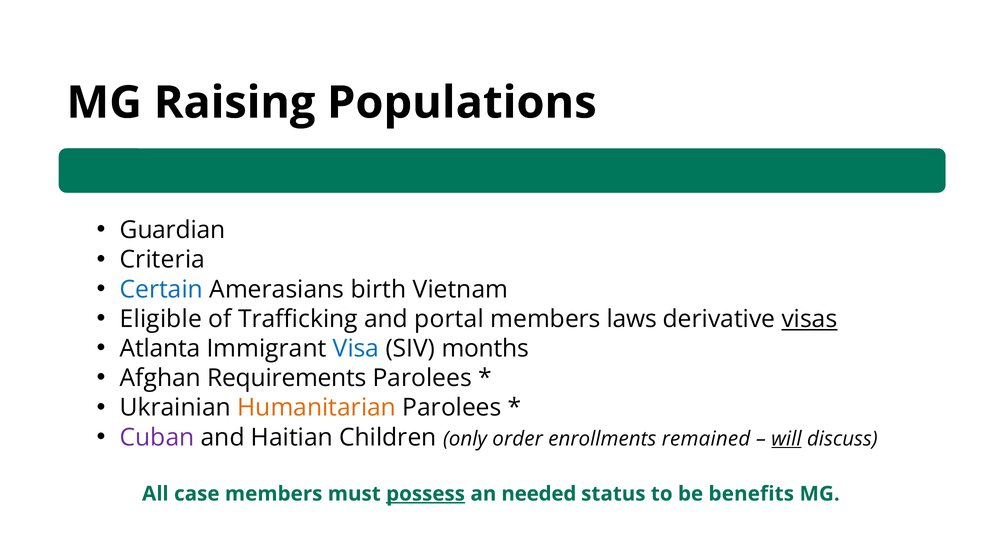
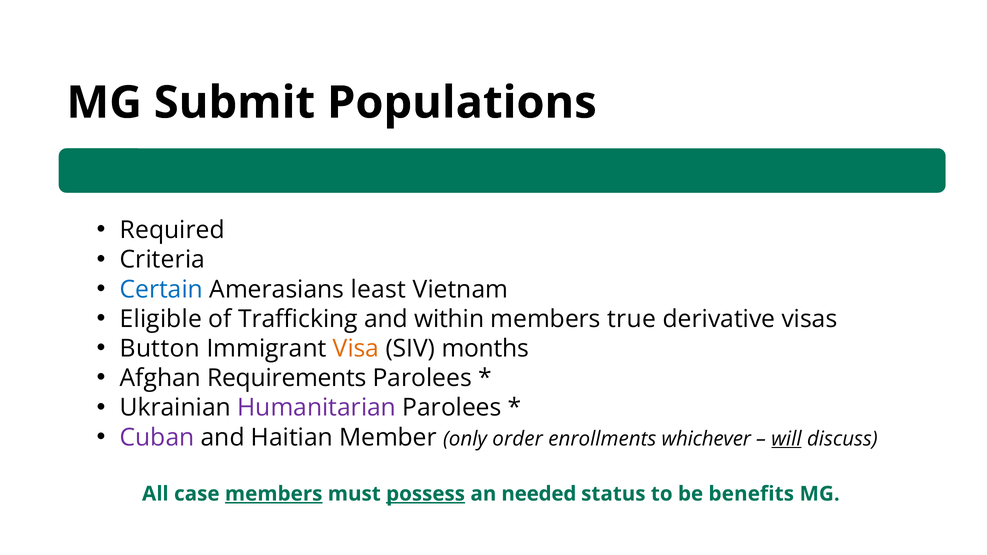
Raising: Raising -> Submit (234, 103)
Guardian: Guardian -> Required (172, 230)
birth: birth -> least (378, 289)
portal: portal -> within (449, 319)
laws: laws -> true (632, 319)
visas underline: present -> none (810, 319)
Atlanta: Atlanta -> Button (160, 349)
Visa colour: blue -> orange (356, 349)
Humanitarian colour: orange -> purple (317, 408)
Children: Children -> Member (388, 438)
remained: remained -> whichever (706, 439)
members underline: none -> present (274, 494)
